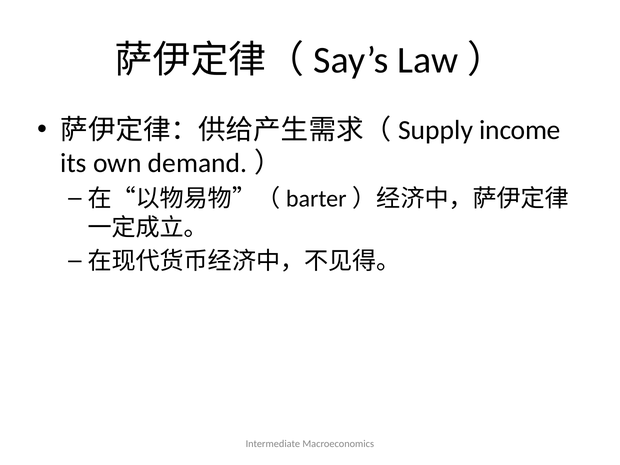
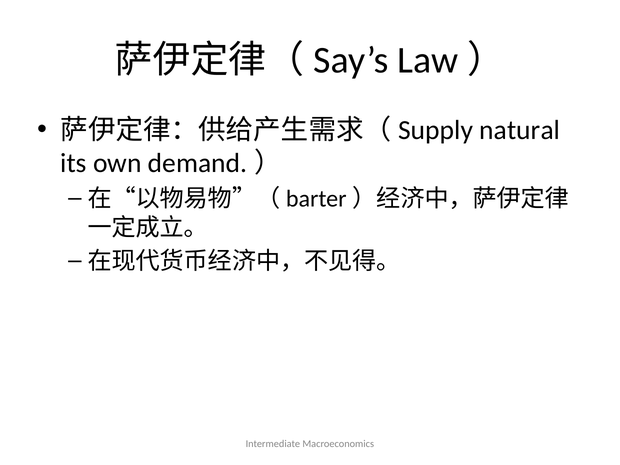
income: income -> natural (520, 130)
